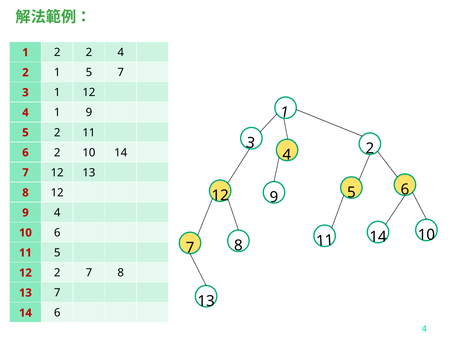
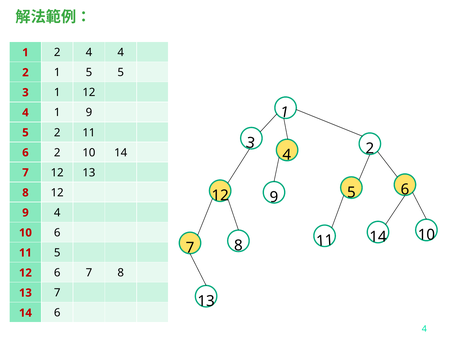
2 2: 2 -> 4 (89, 52)
5 7: 7 -> 5 (121, 72)
12 2: 2 -> 6 (57, 272)
